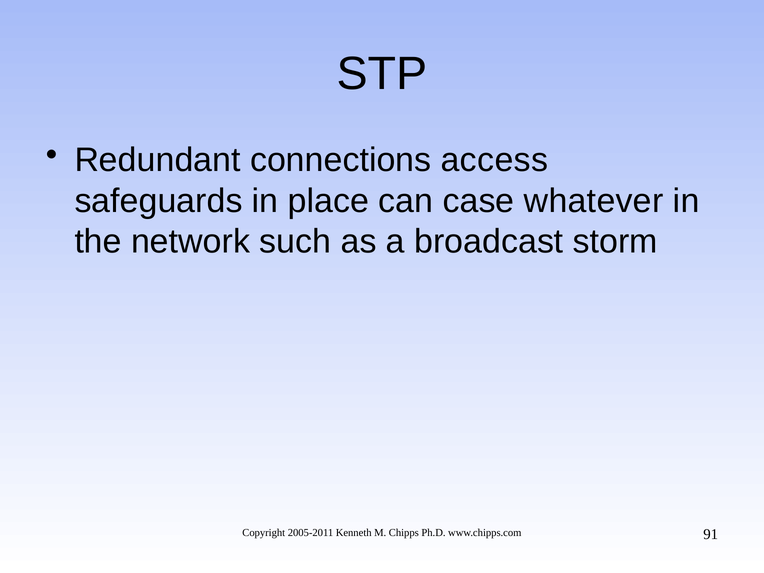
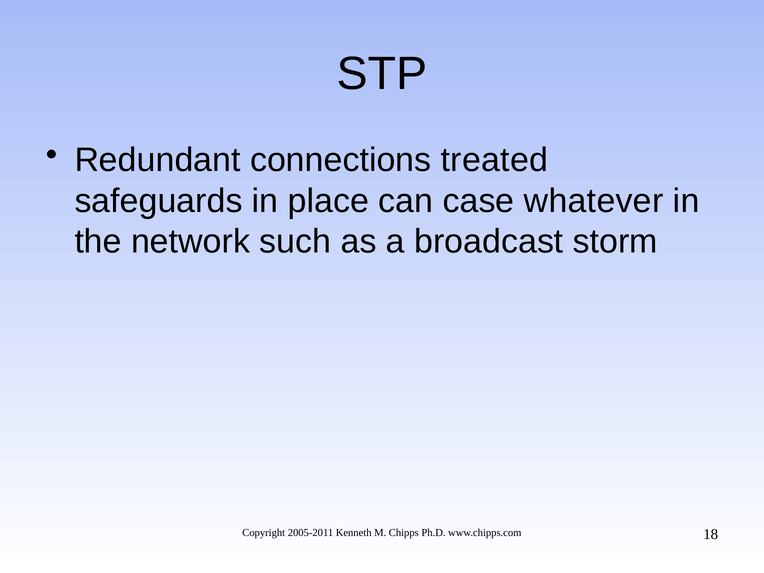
access: access -> treated (494, 160)
91: 91 -> 18 (711, 534)
